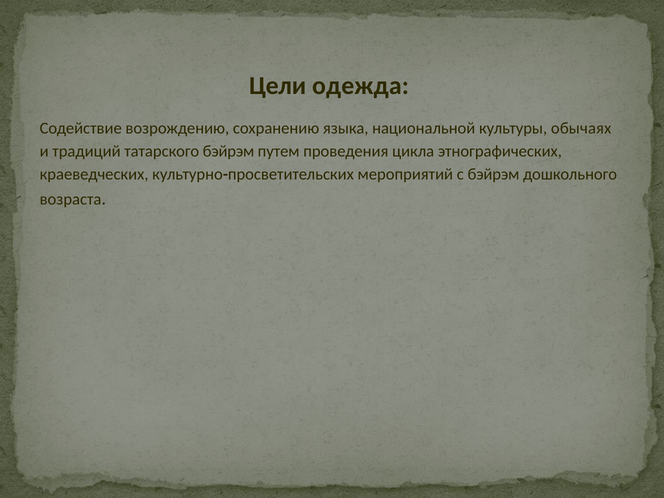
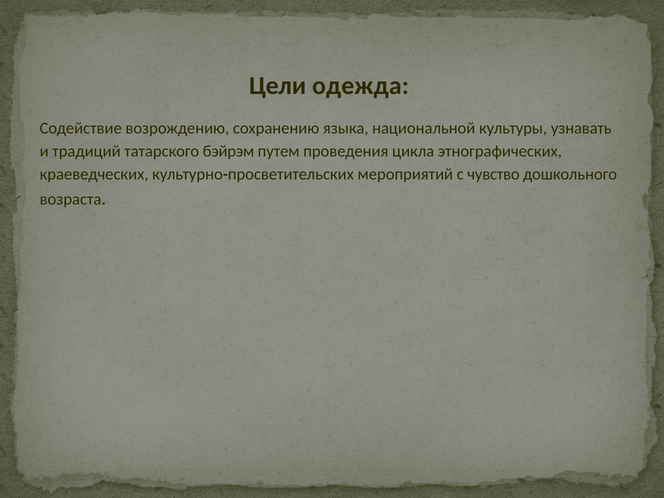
обычаях: обычаях -> узнавать (581, 128)
с бэйрэм: бэйрэм -> чувство (493, 174)
